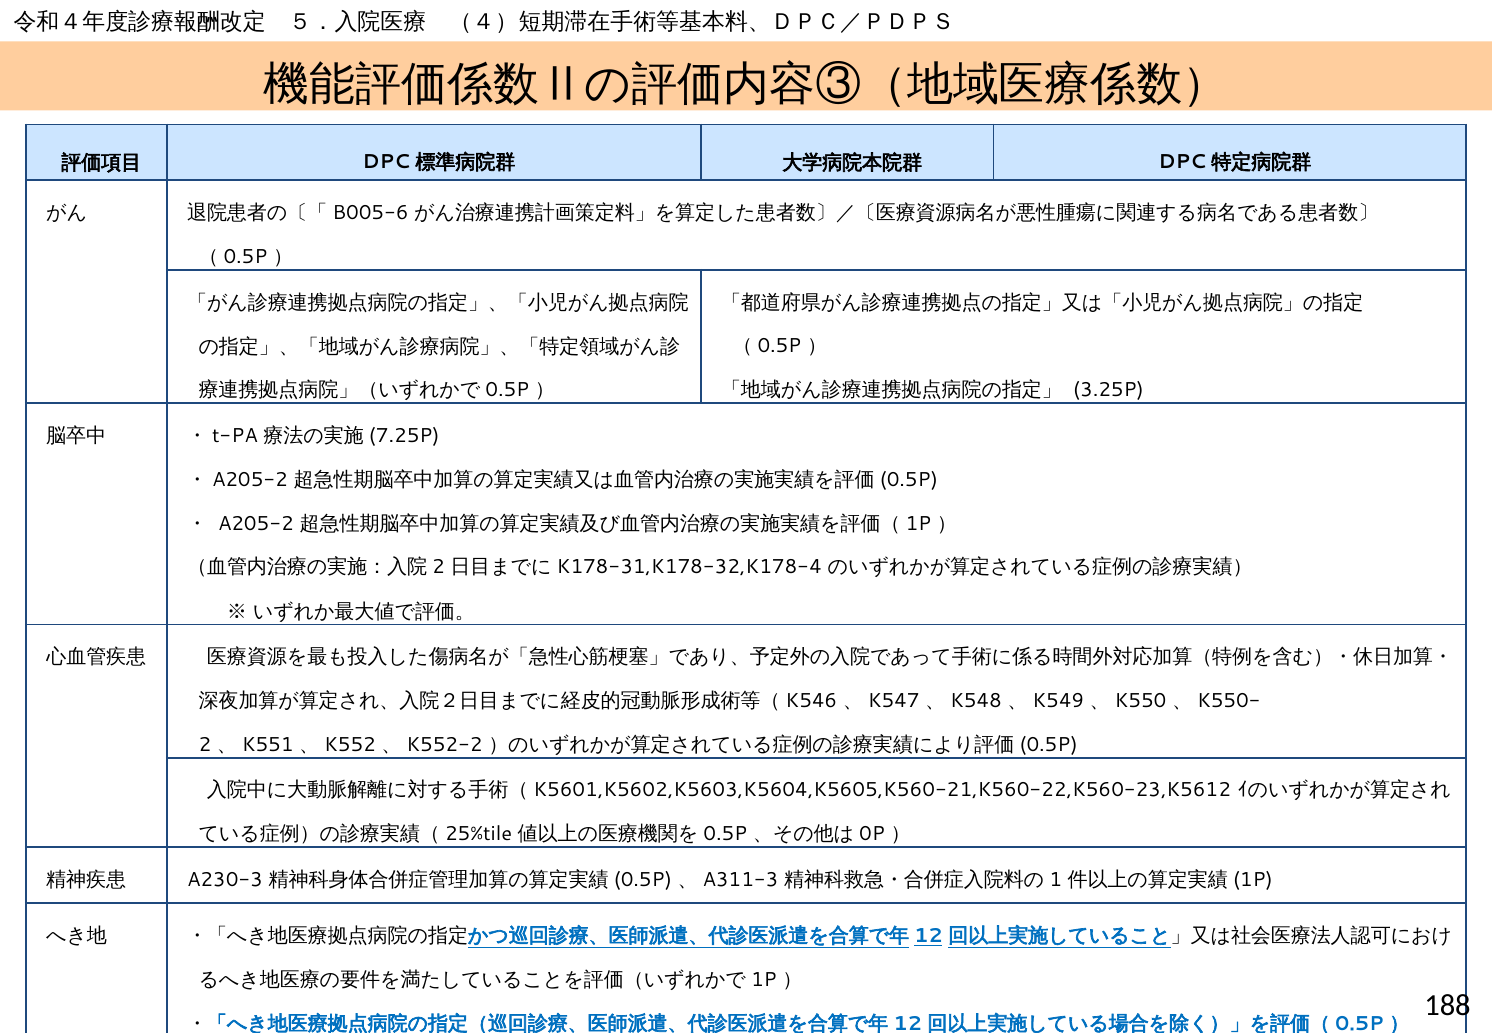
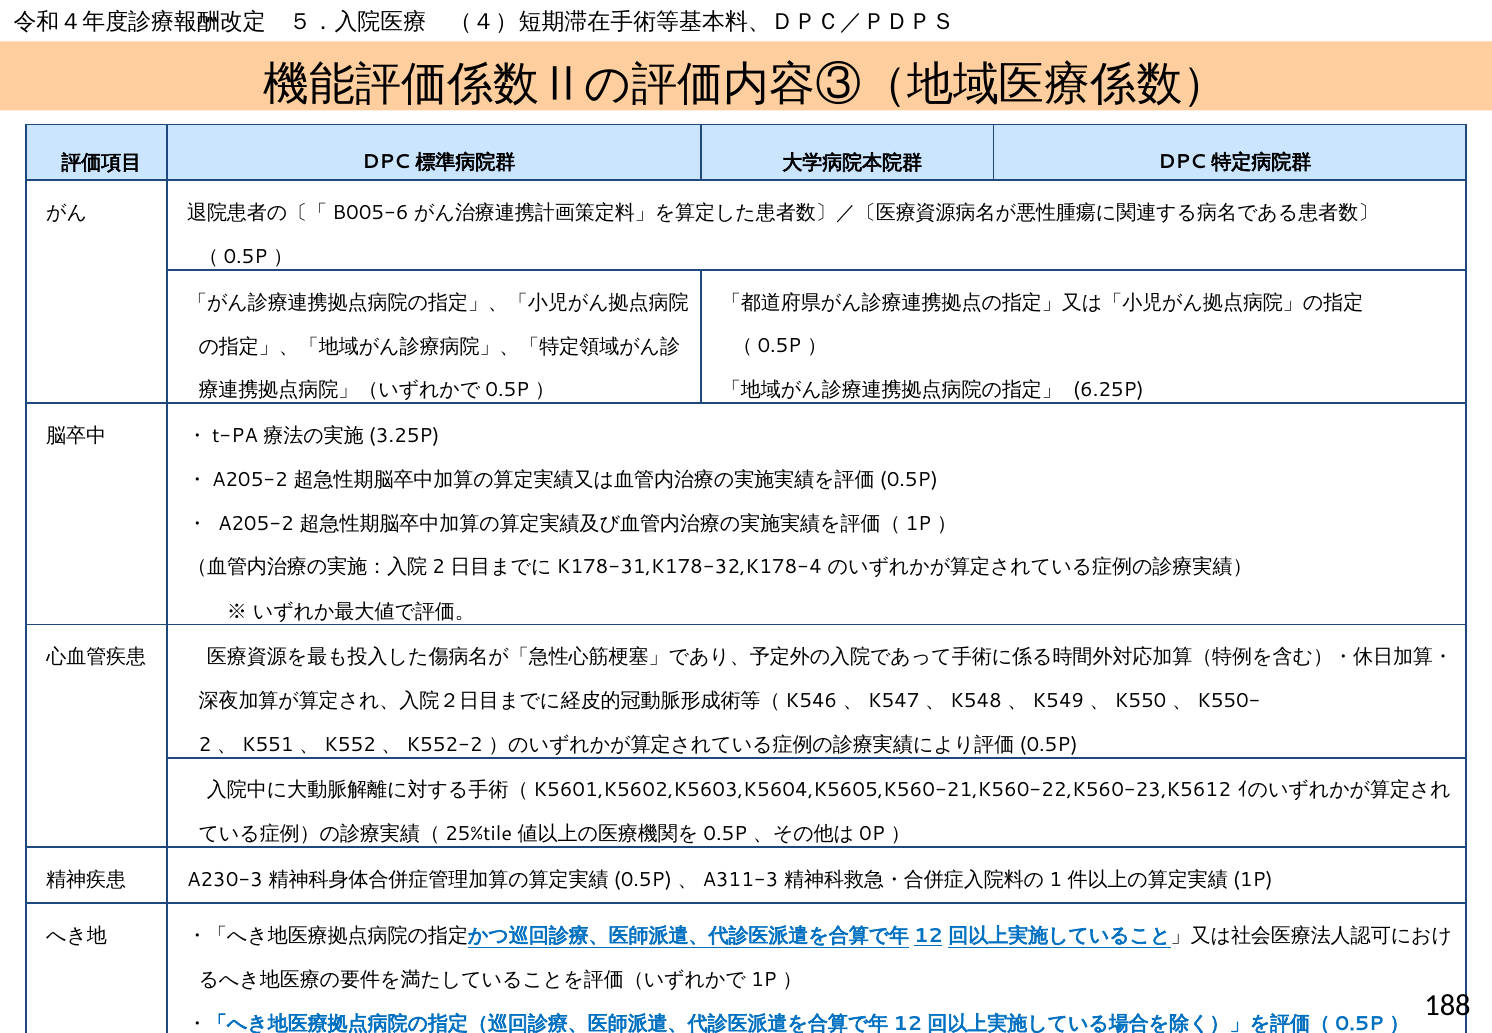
3.25P: 3.25P -> 6.25P (1108, 390)
7.25P: 7.25P -> 3.25P (404, 435)
